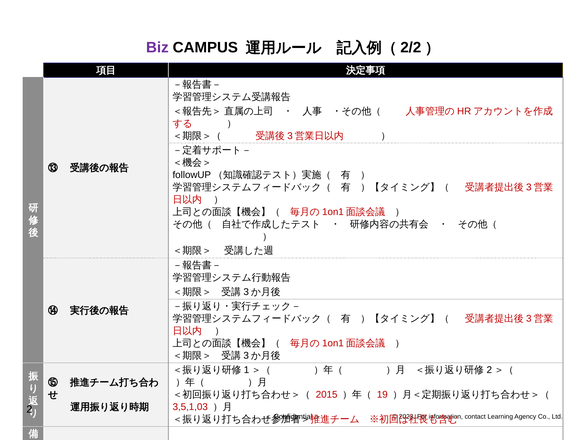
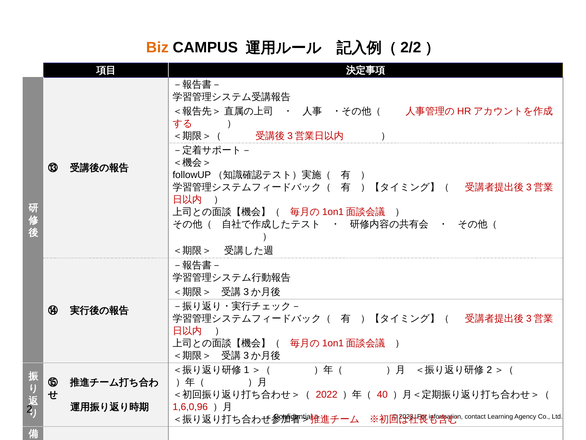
Biz colour: purple -> orange (157, 48)
2015: 2015 -> 2022 (327, 394)
19: 19 -> 40 (382, 394)
3,5,1,03: 3,5,1,03 -> 1,6,0,96 (190, 406)
